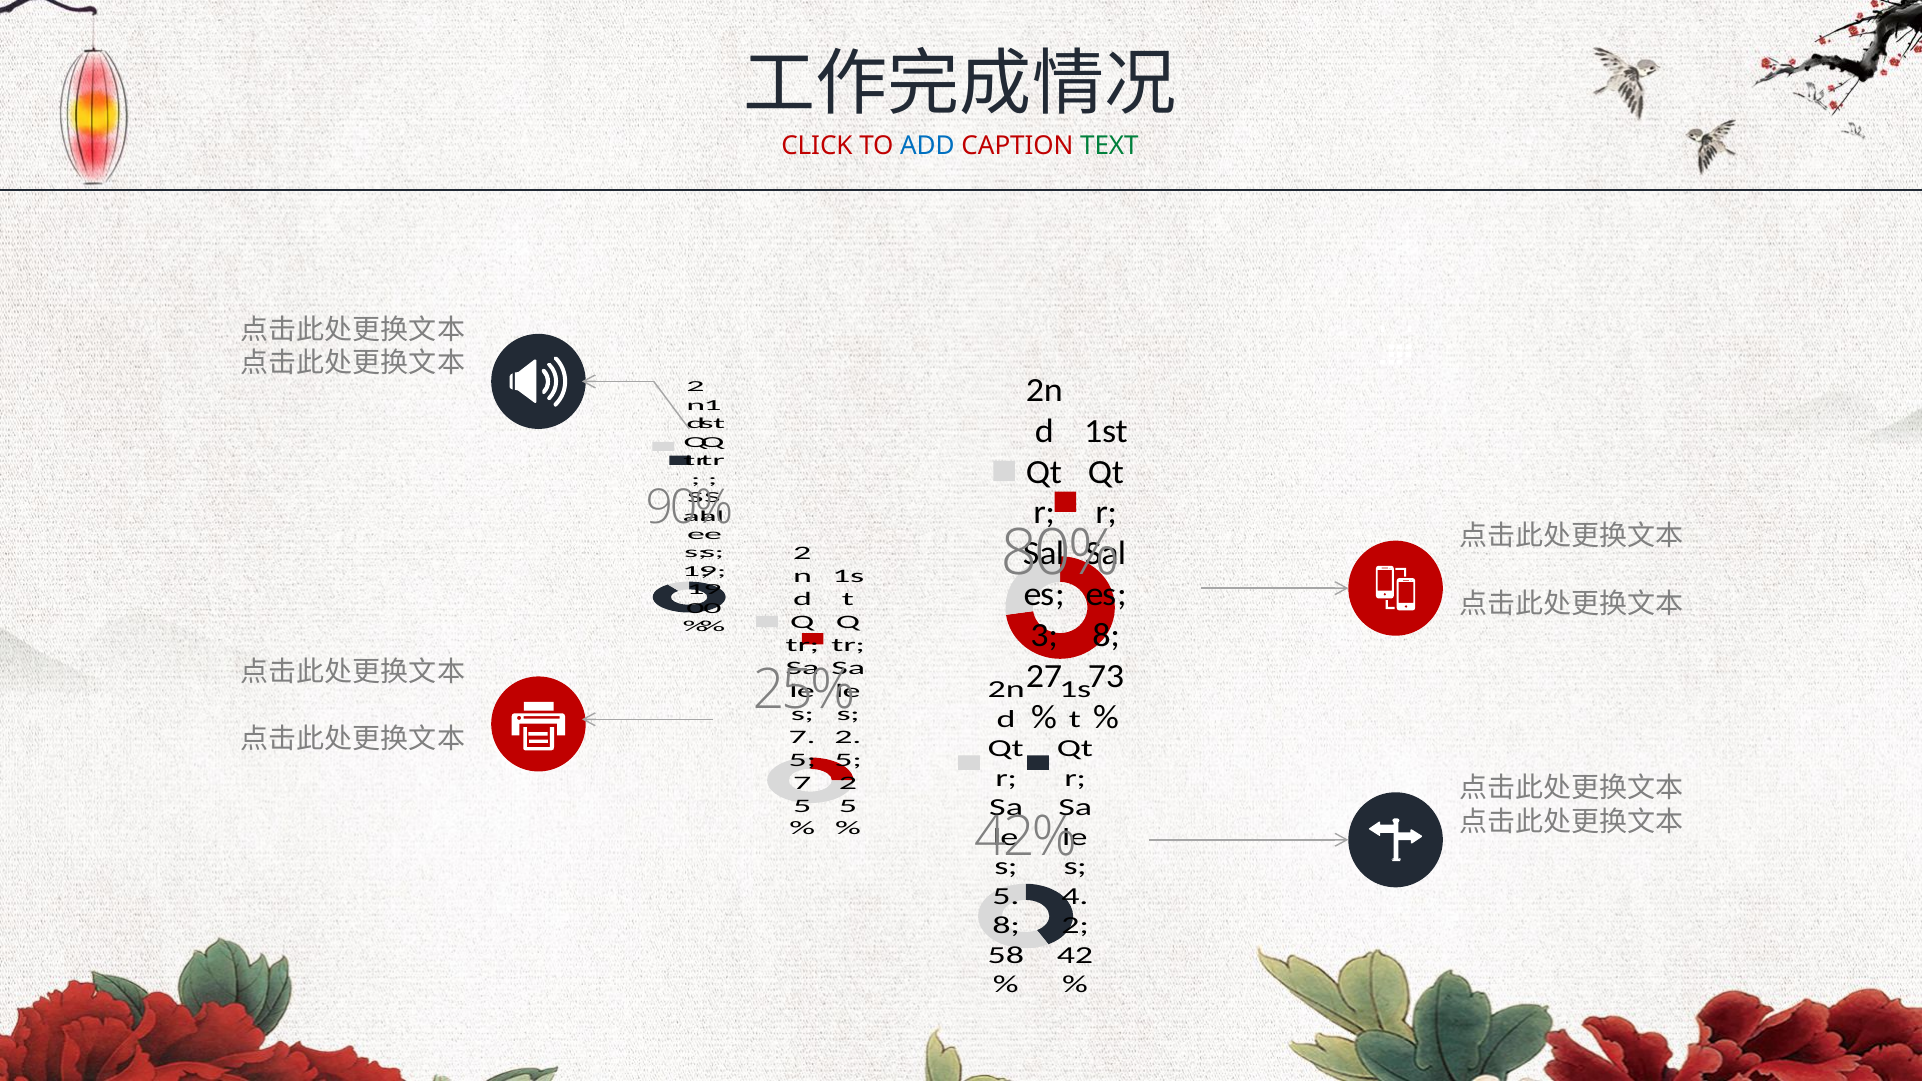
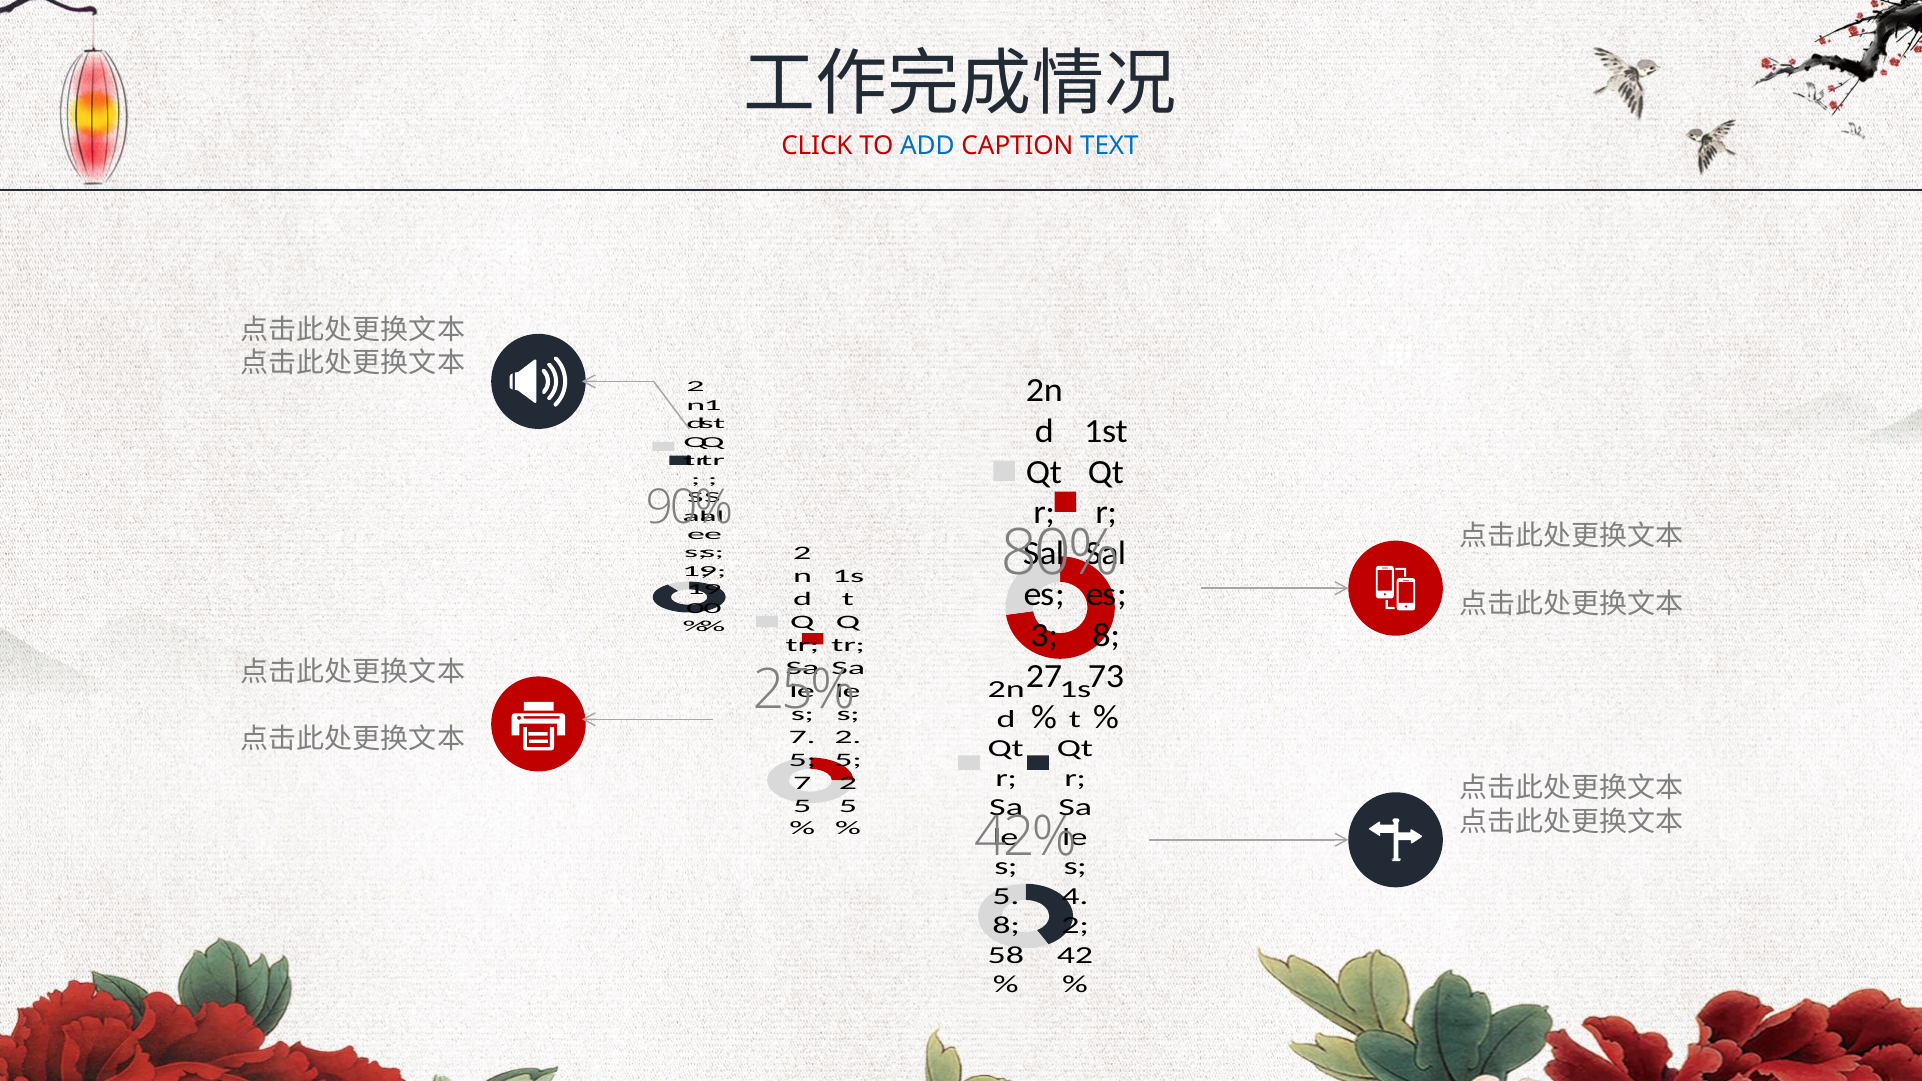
TEXT colour: green -> blue (1109, 146)
